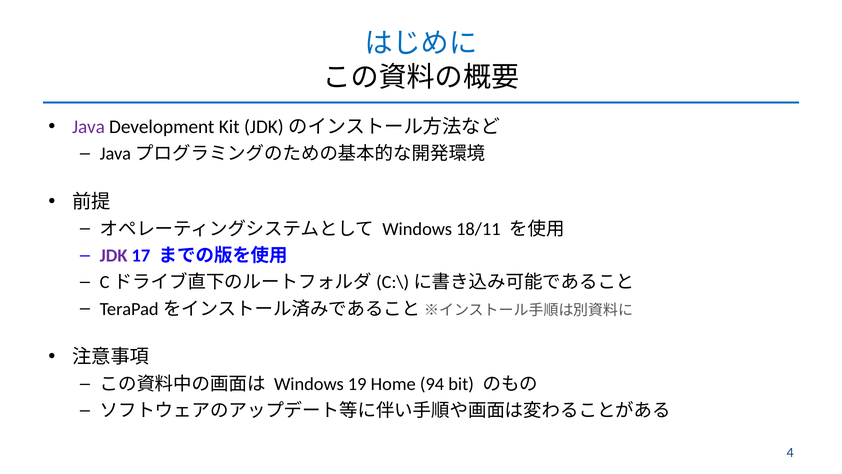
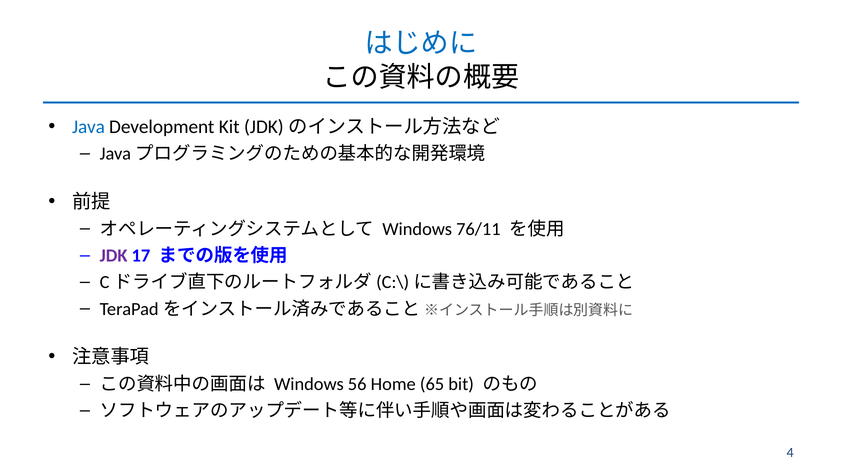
Java colour: purple -> blue (88, 127)
18/11: 18/11 -> 76/11 (478, 229)
19: 19 -> 56 (357, 384)
94: 94 -> 65 (432, 384)
